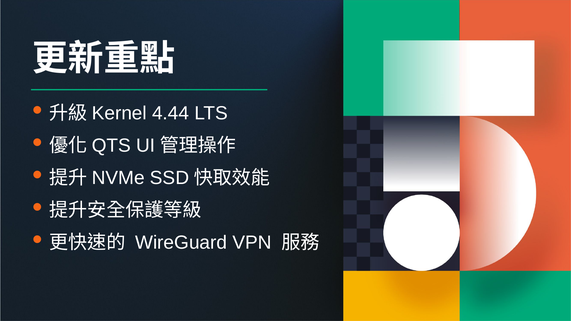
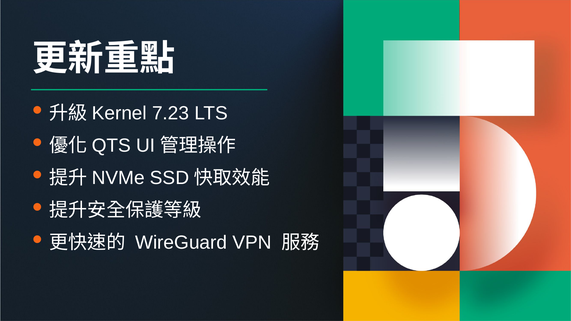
4.44: 4.44 -> 7.23 (171, 113)
